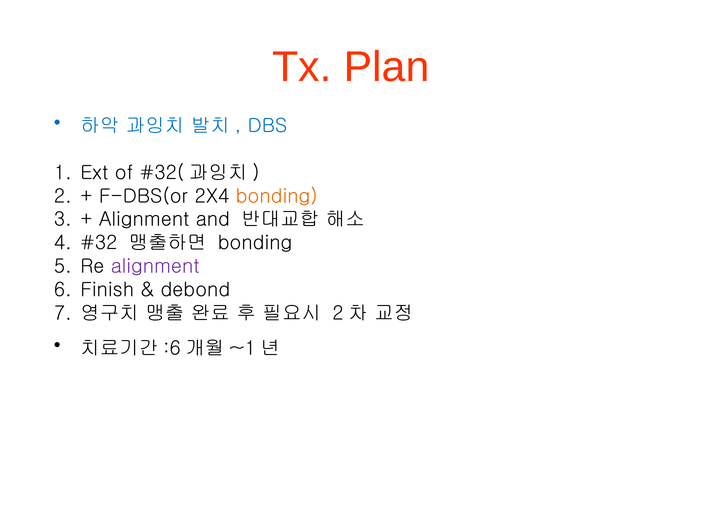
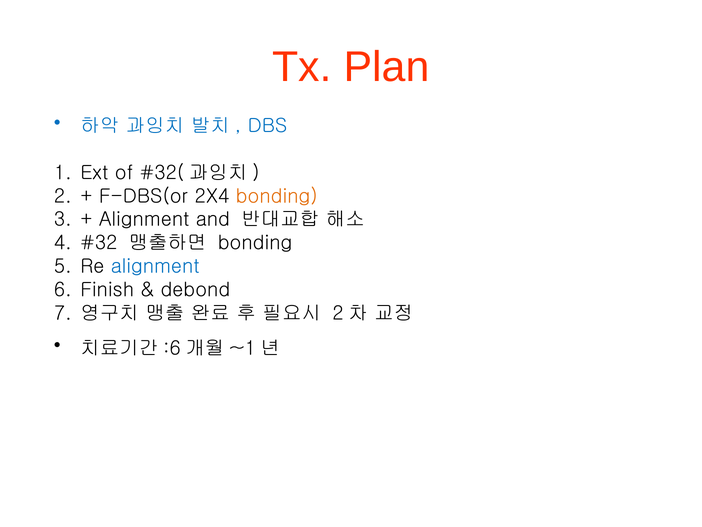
alignment colour: purple -> blue (155, 266)
